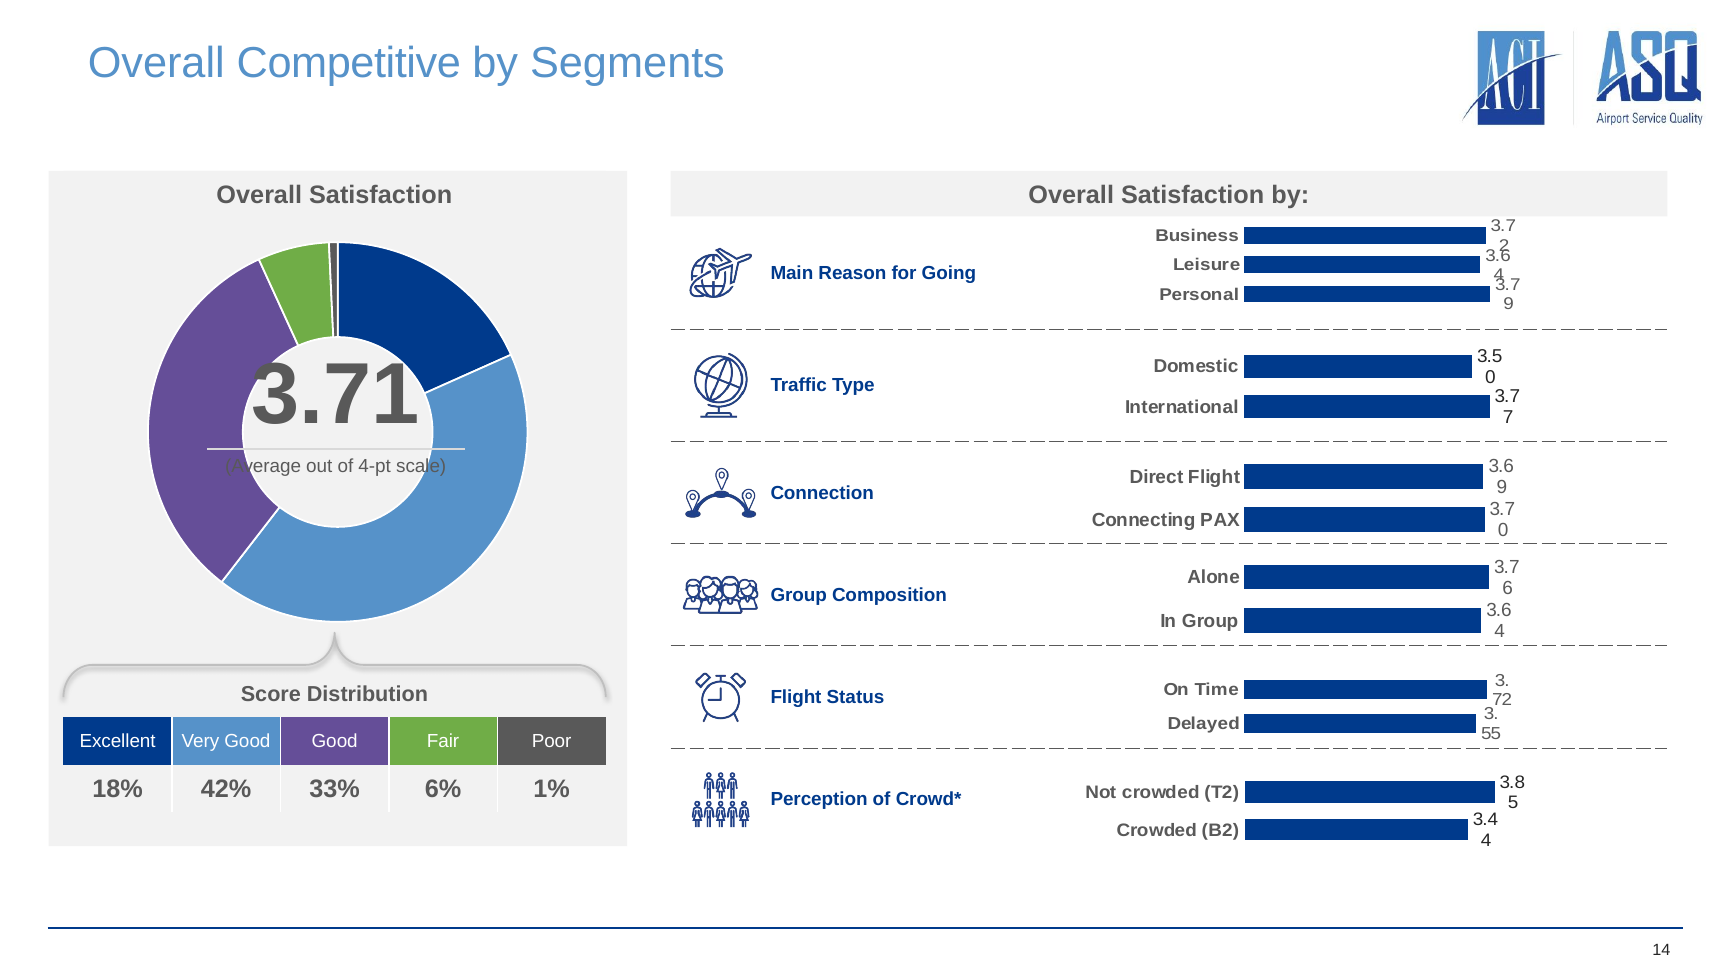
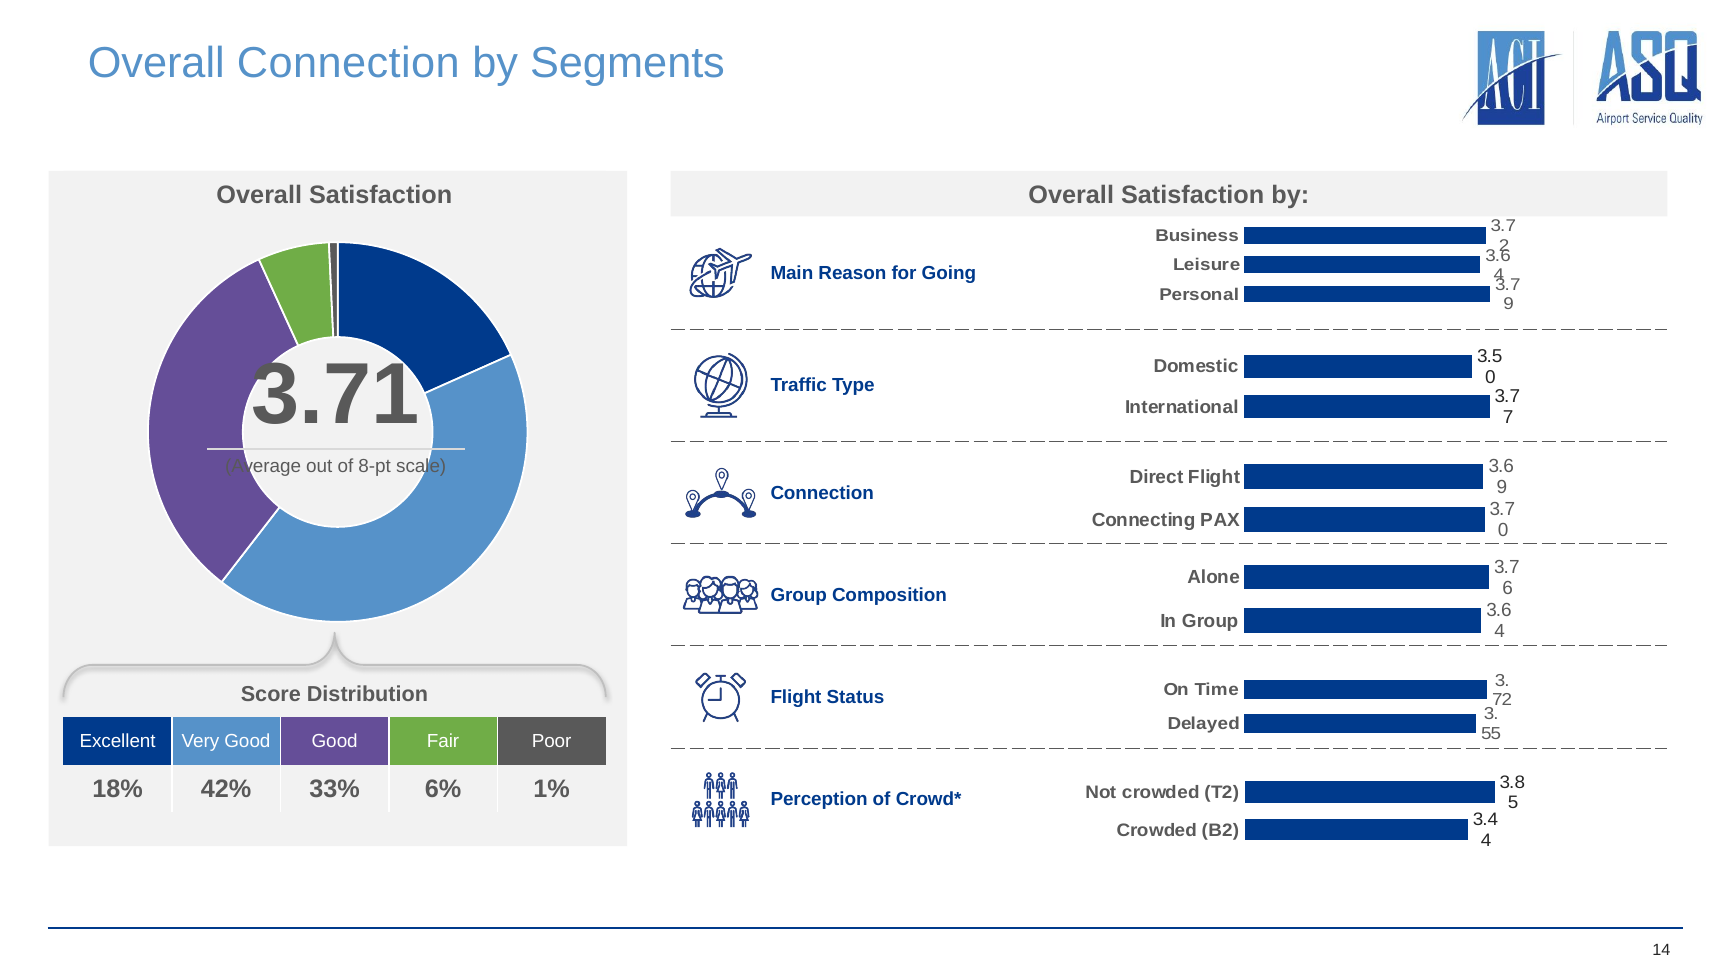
Overall Competitive: Competitive -> Connection (348, 63)
4-pt: 4-pt -> 8-pt (375, 466)
